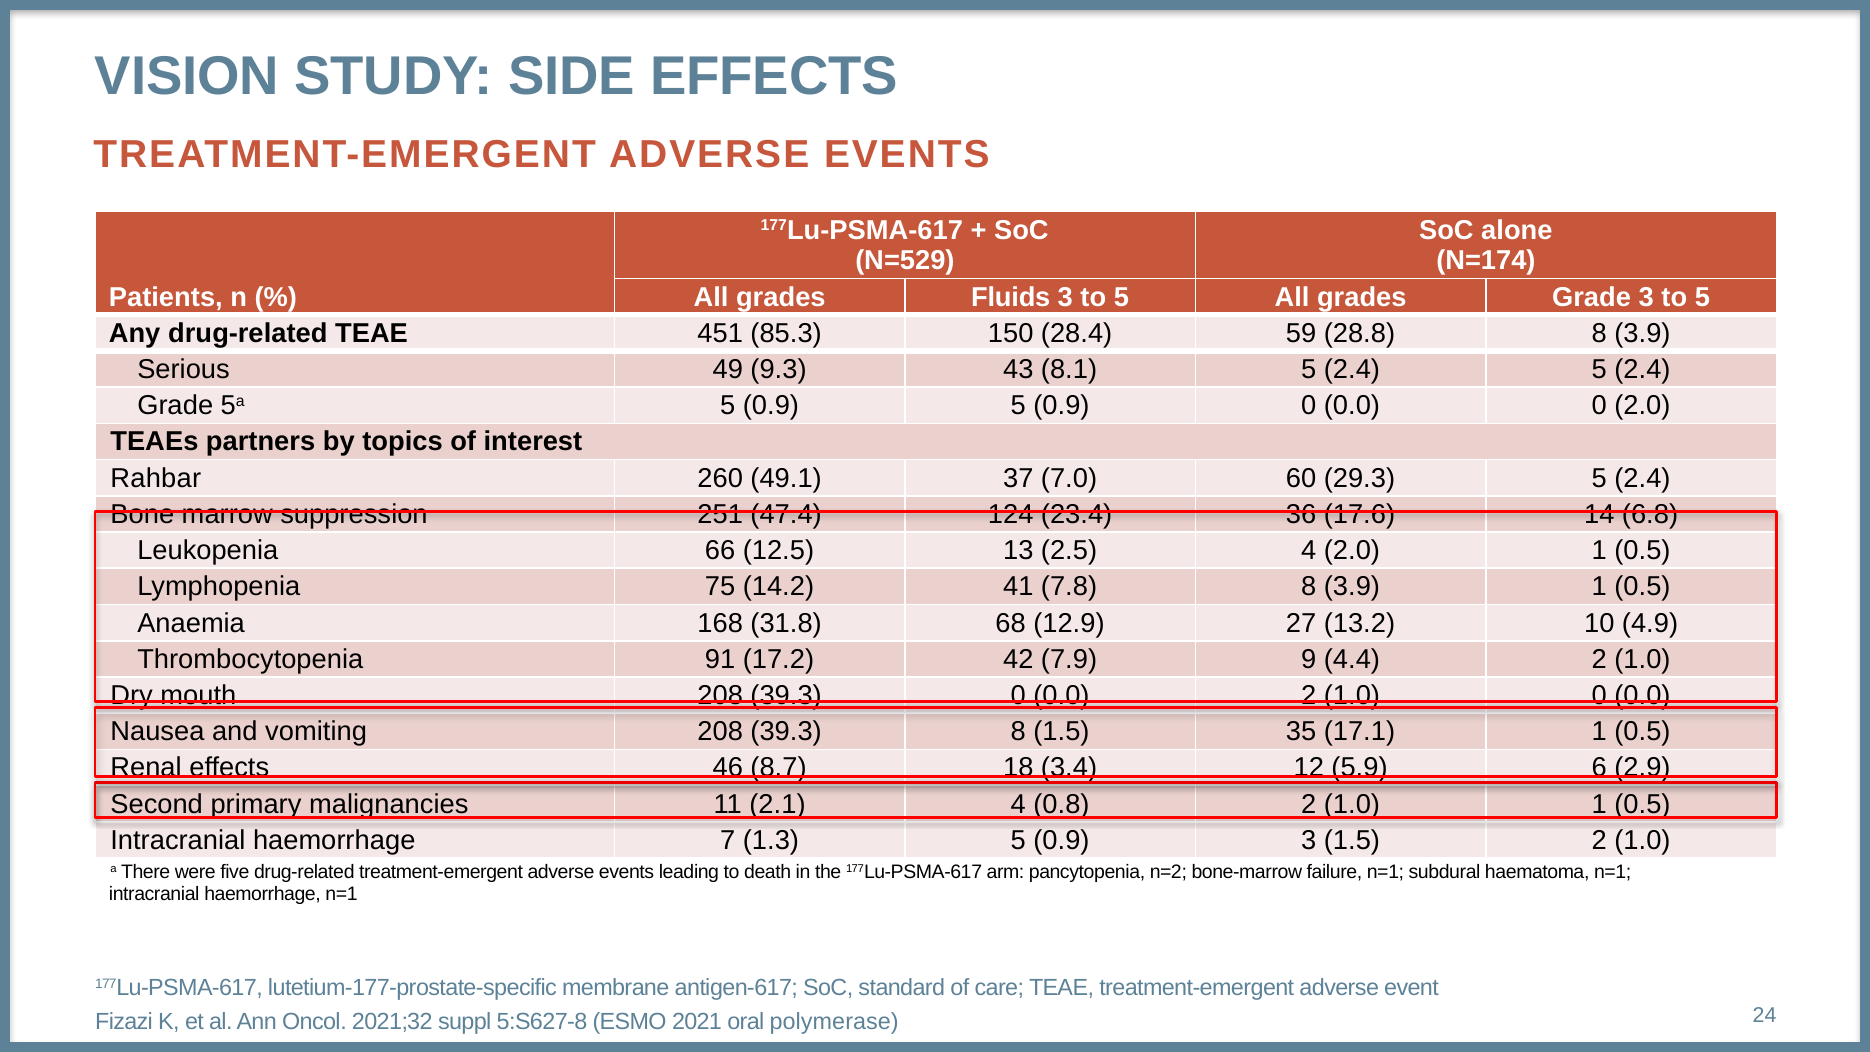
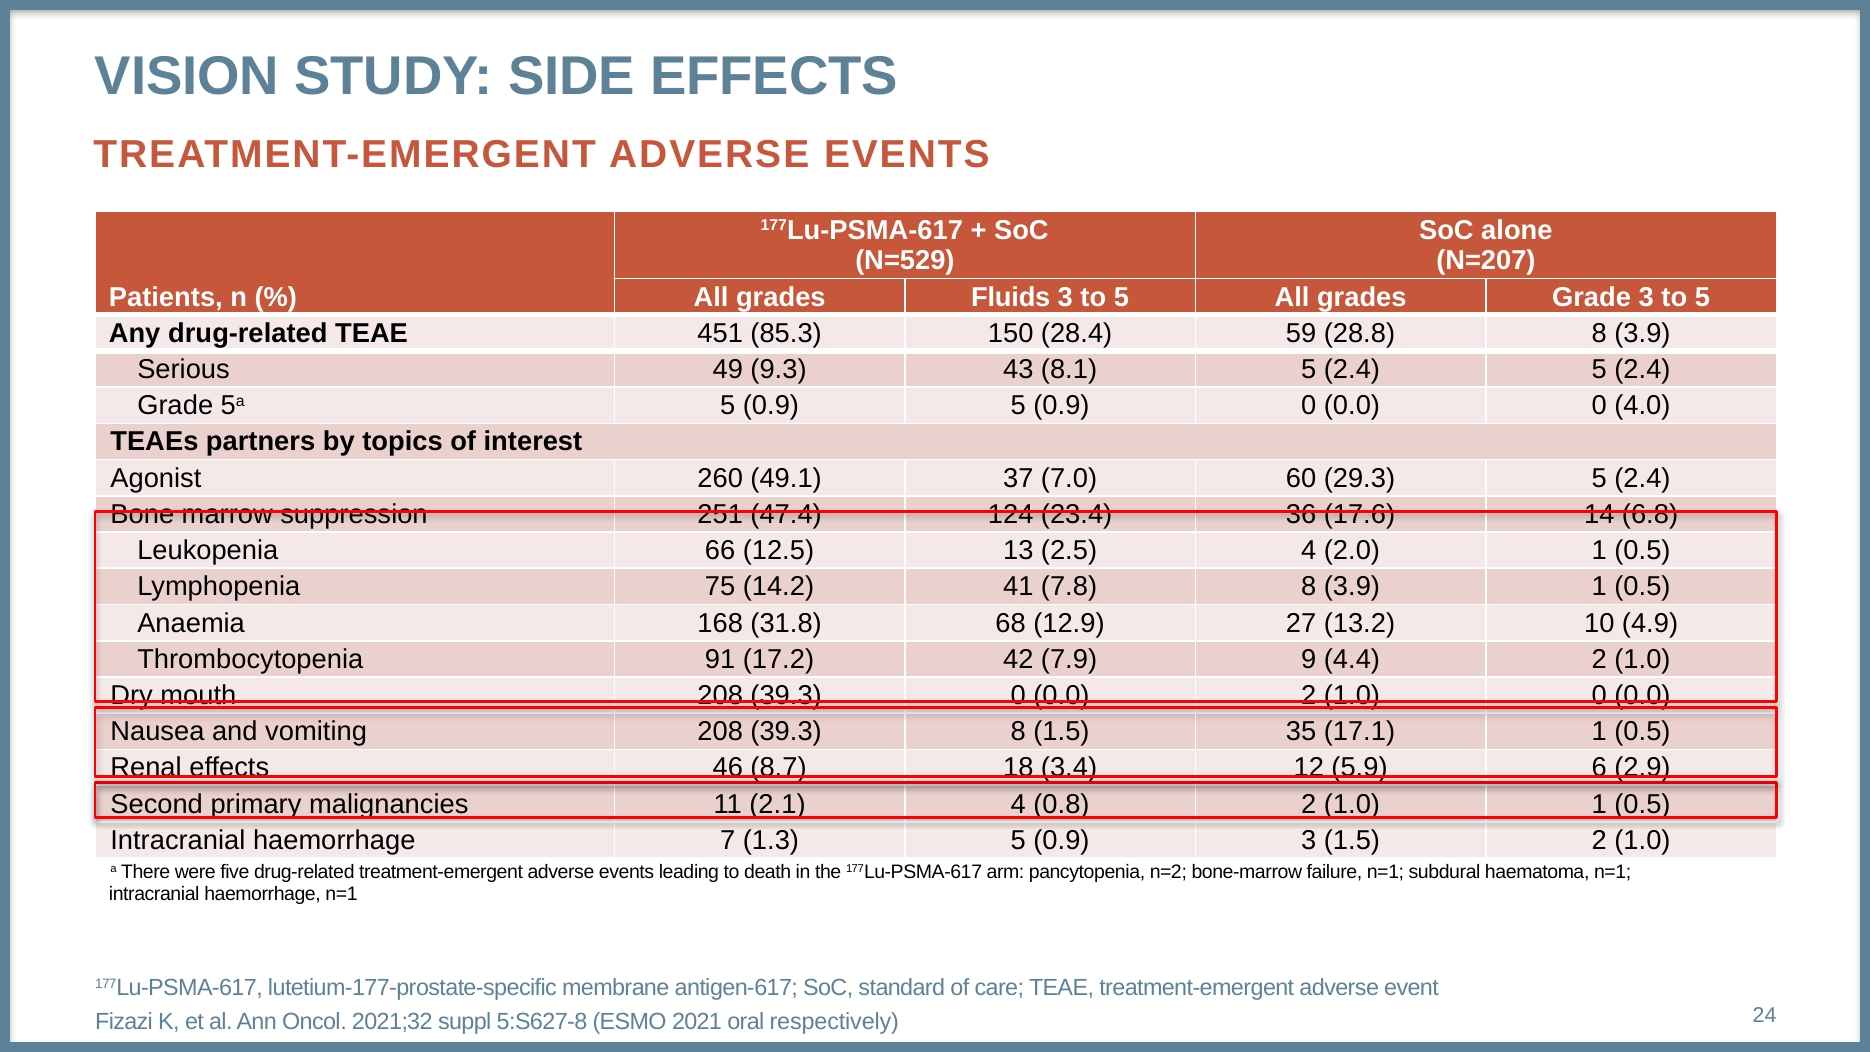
N=174: N=174 -> N=207 (1486, 261)
0 2.0: 2.0 -> 4.0 (1642, 406)
Rahbar: Rahbar -> Agonist (156, 478)
polymerase: polymerase -> respectively (834, 1021)
